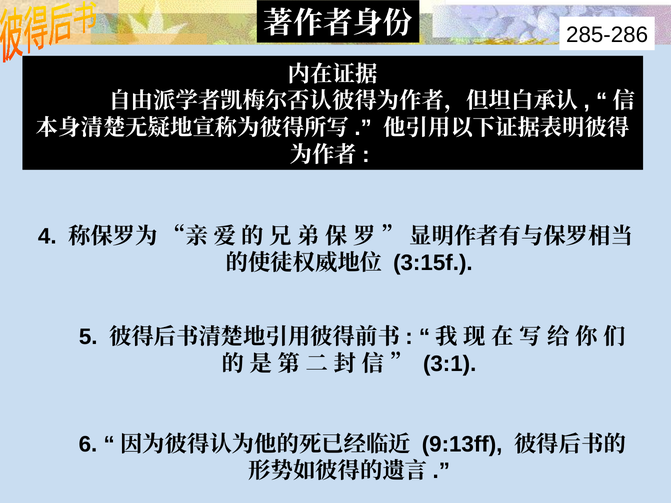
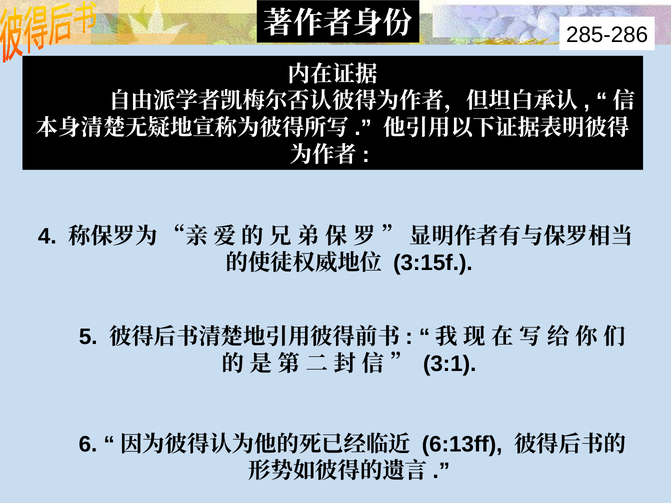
9:13ff: 9:13ff -> 6:13ff (462, 444)
